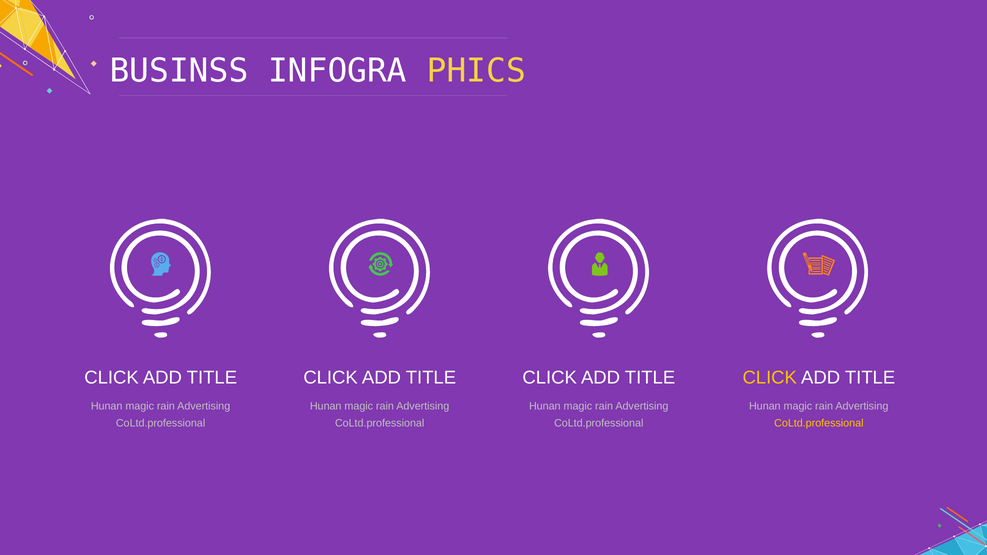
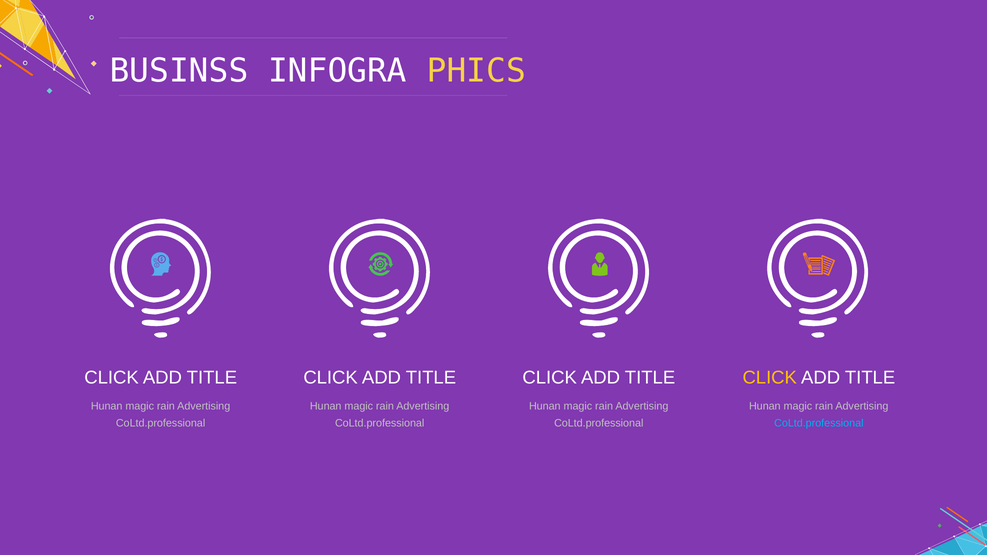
CoLtd.professional colour: yellow -> light blue (819, 423)
